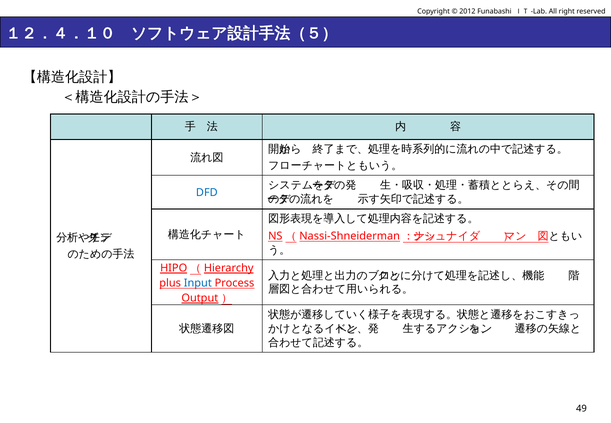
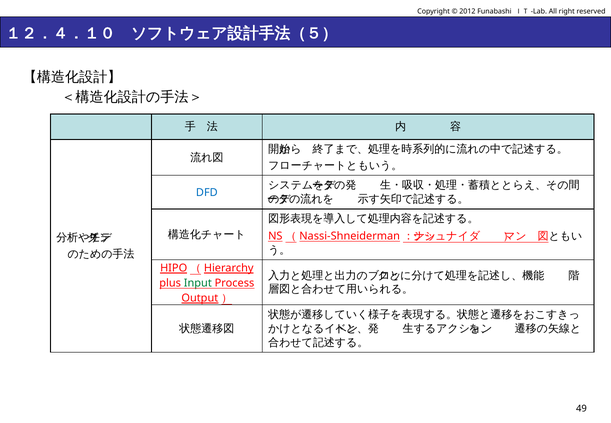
Input colour: blue -> green (198, 283)
